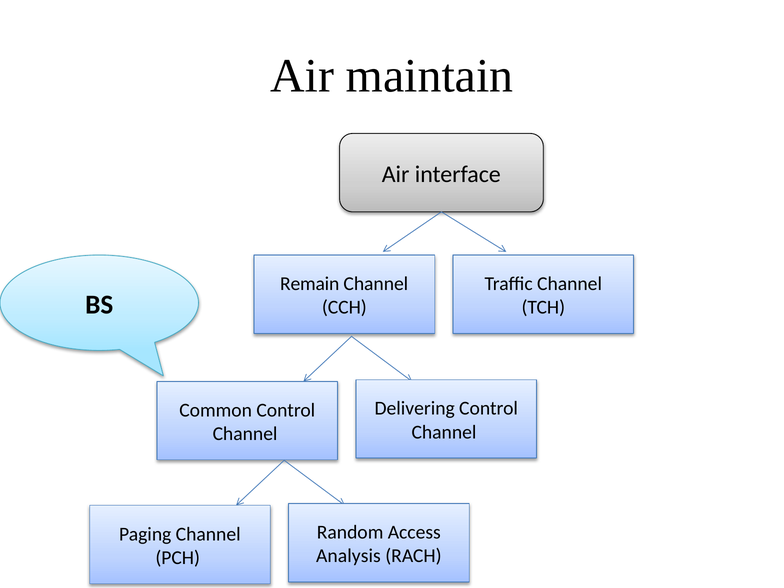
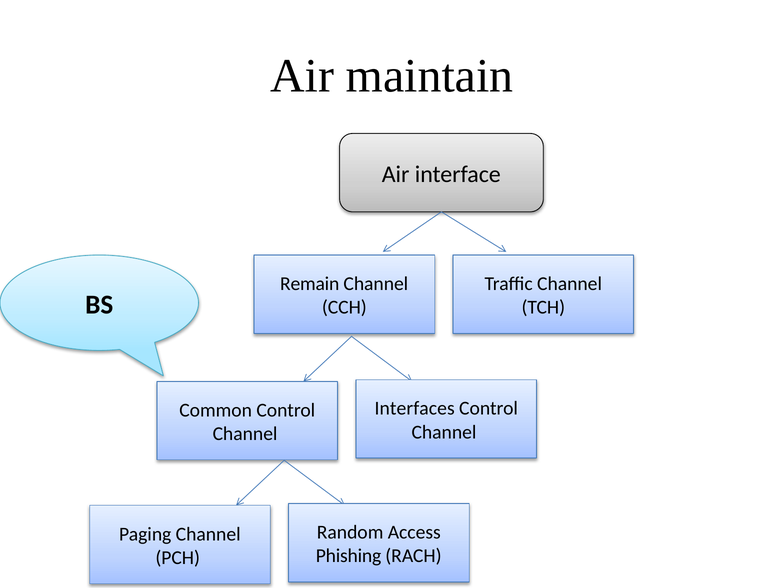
Delivering: Delivering -> Interfaces (415, 409)
Analysis: Analysis -> Phishing (349, 556)
